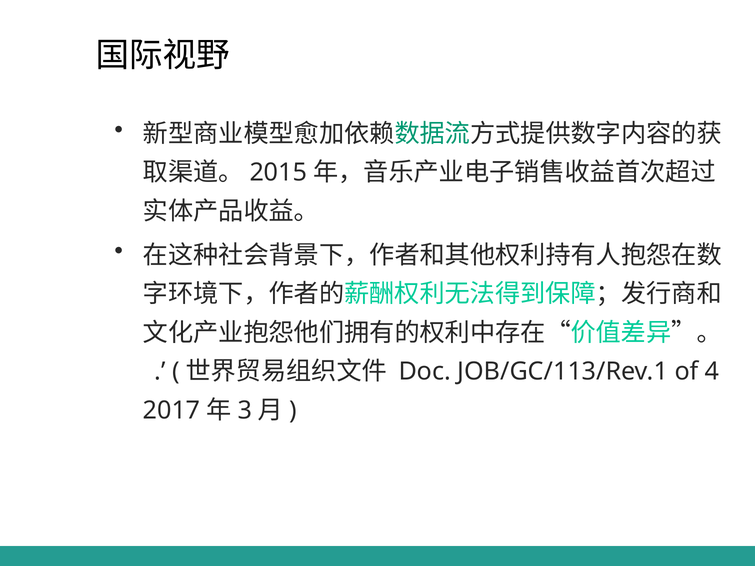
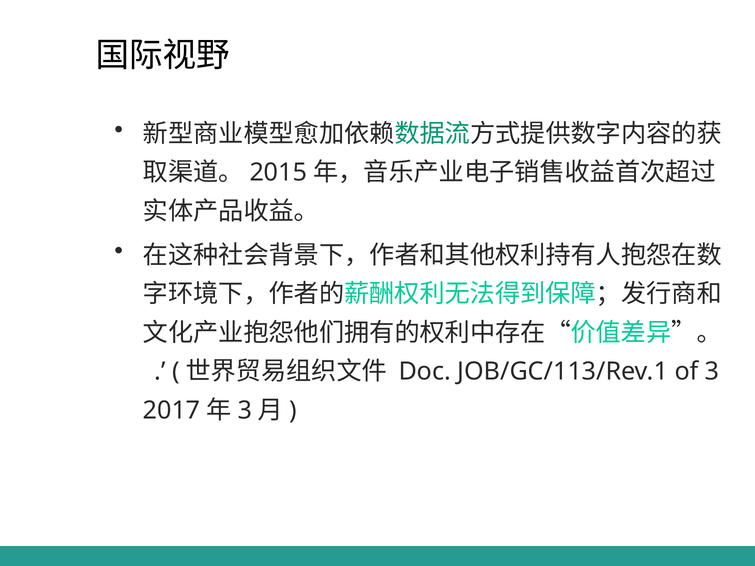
of 4: 4 -> 3 (712, 372)
